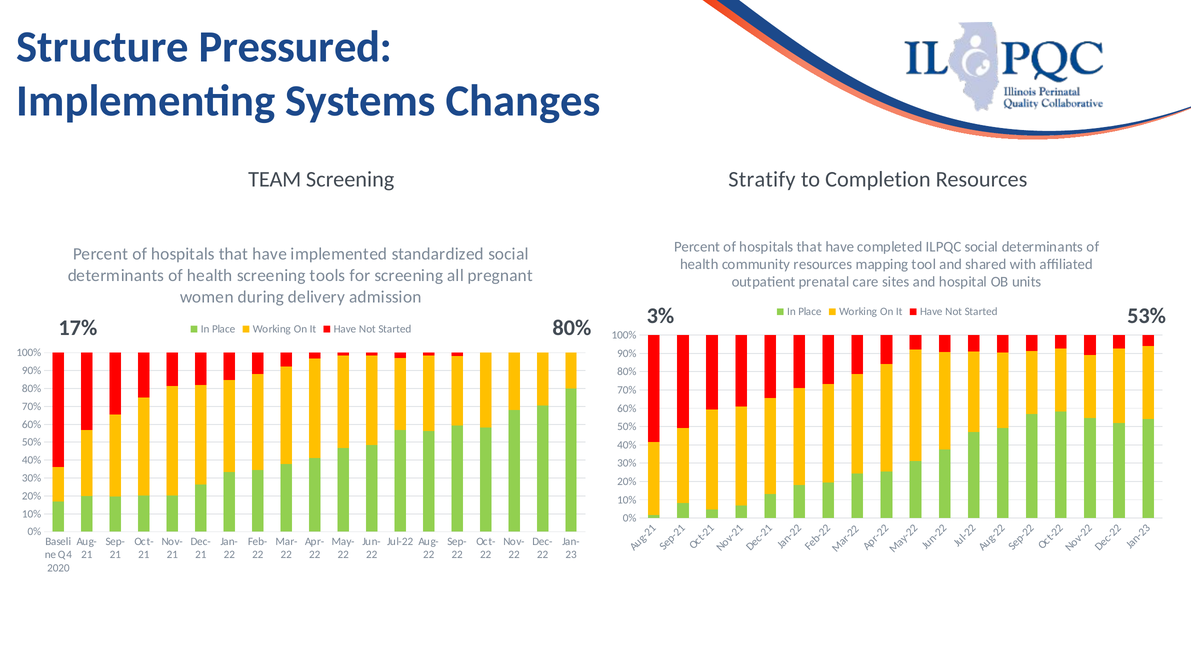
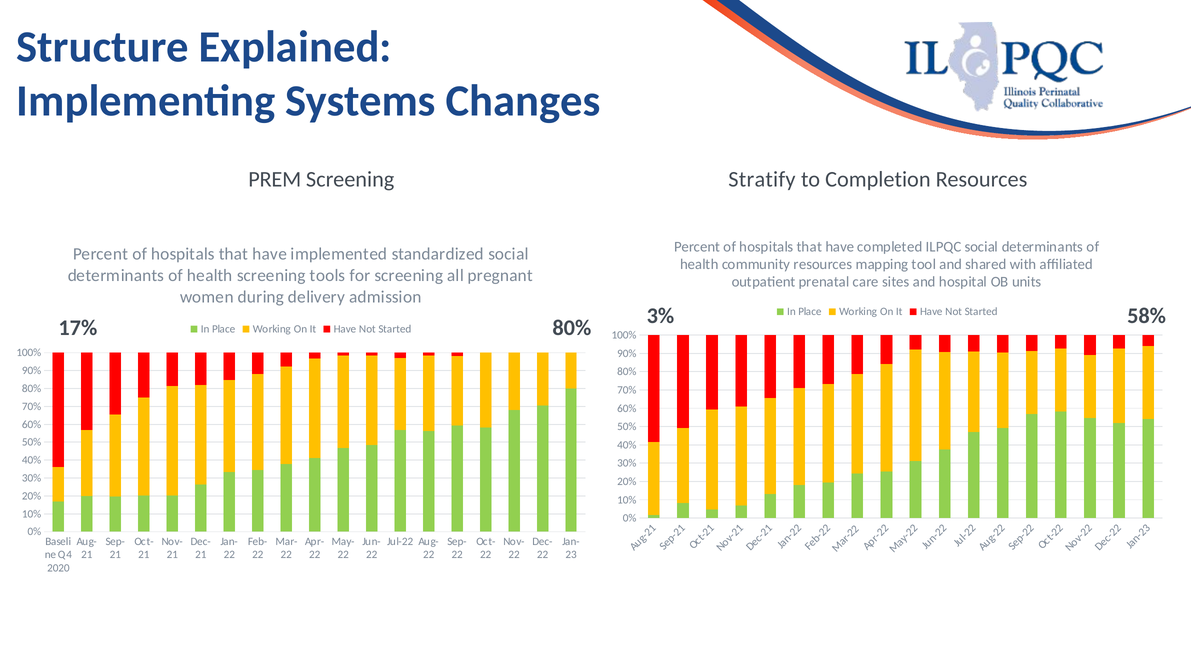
Pressured: Pressured -> Explained (295, 47)
TEAM: TEAM -> PREM (275, 179)
53%: 53% -> 58% (1147, 316)
